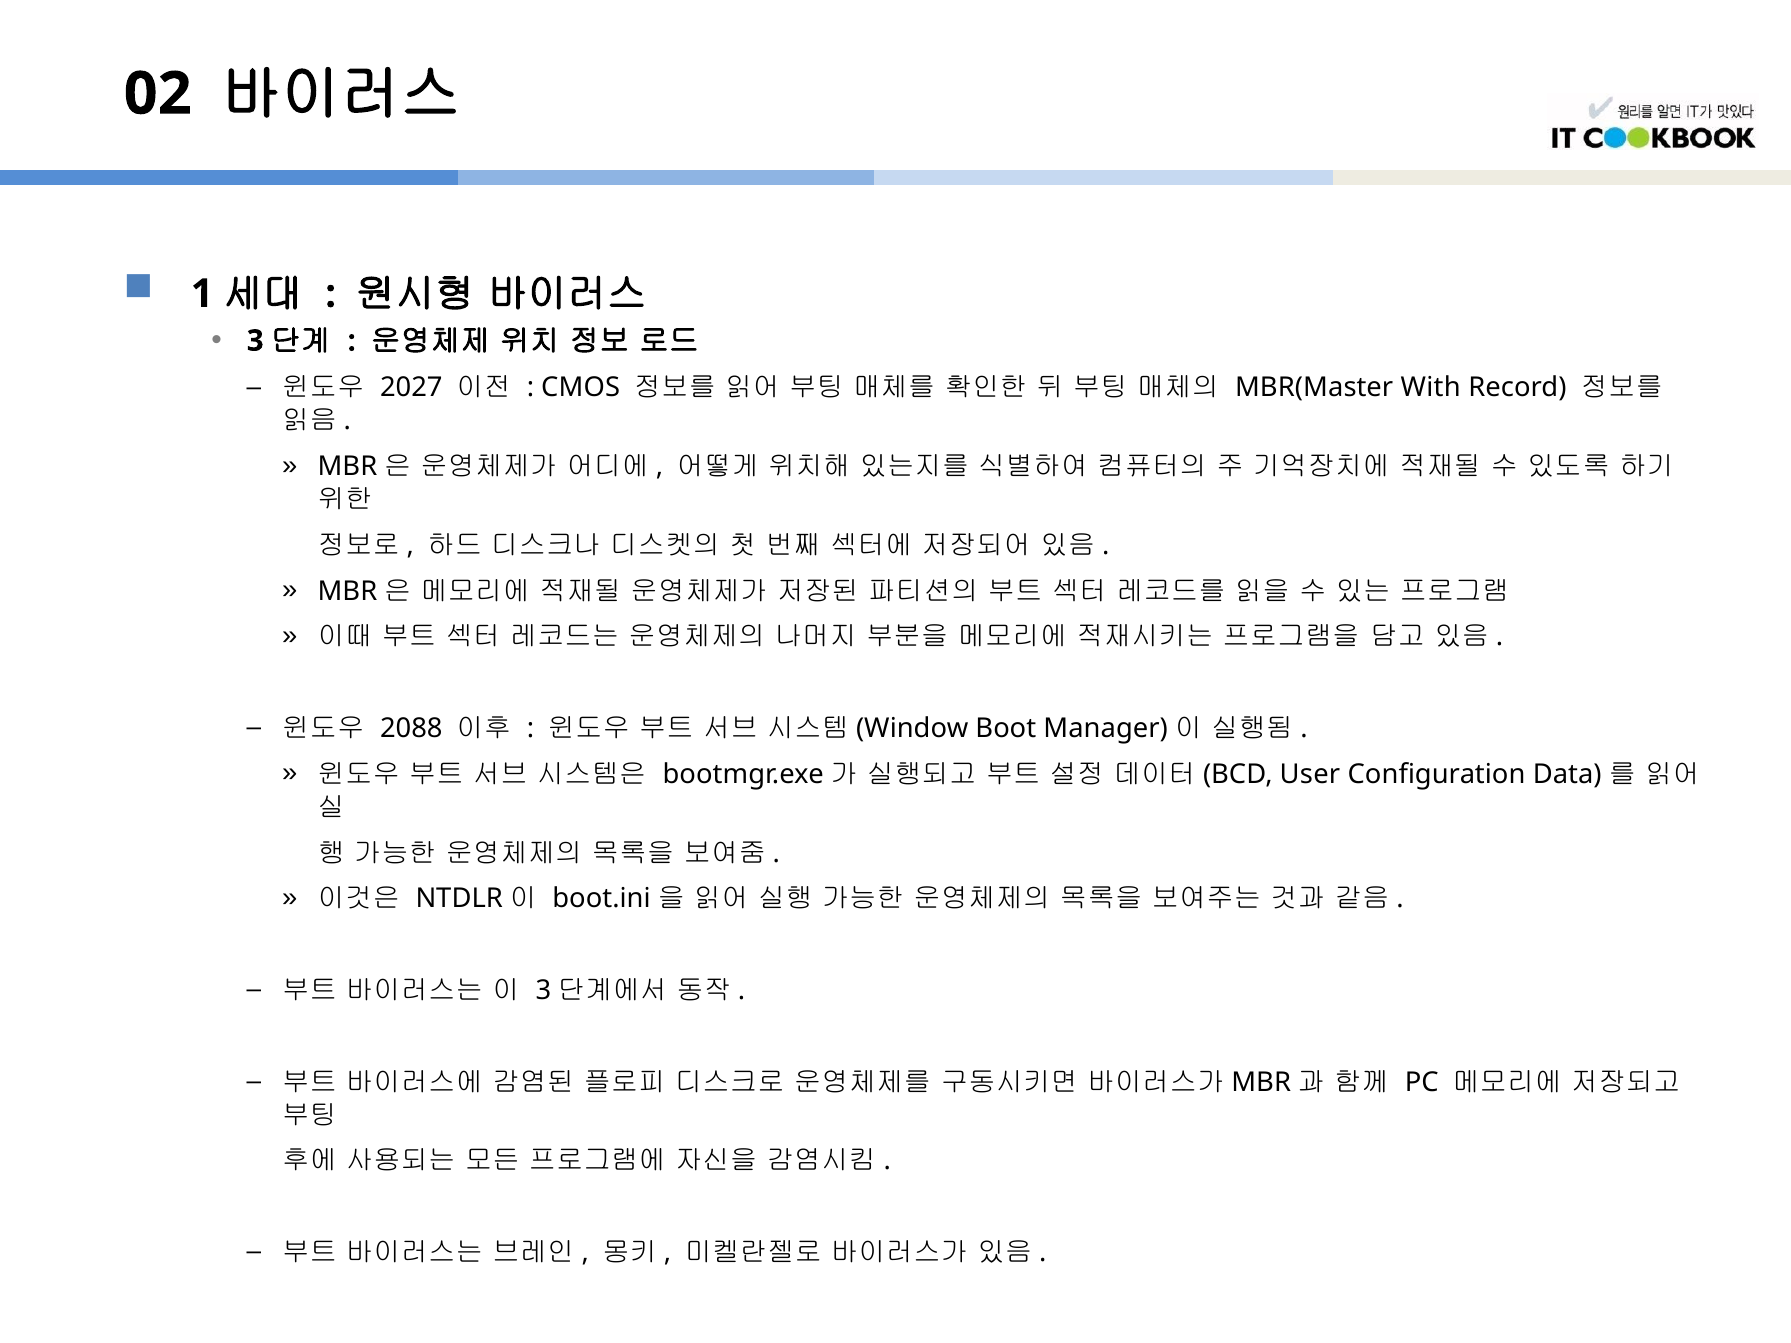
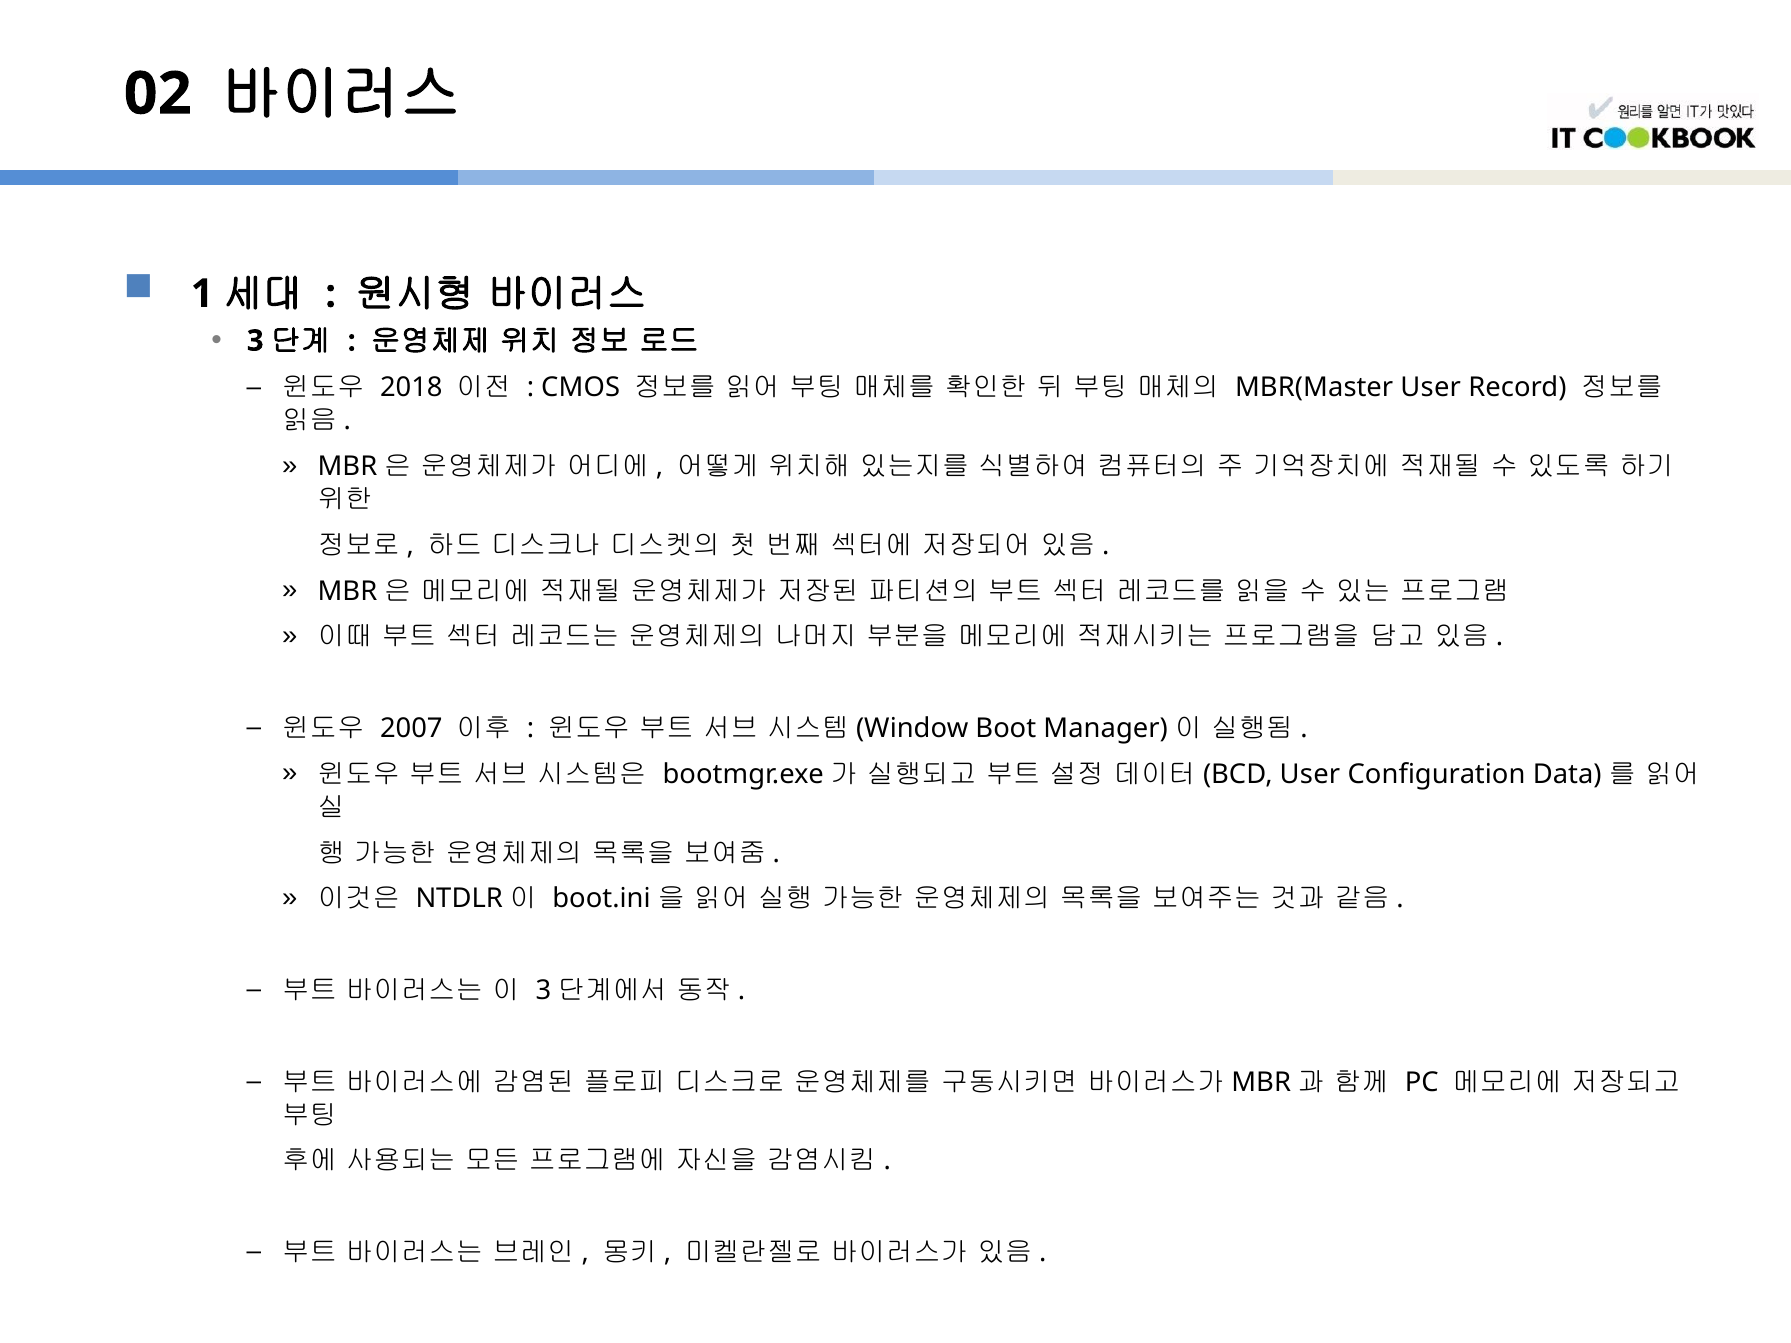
2027: 2027 -> 2018 (411, 388)
MBR(Master With: With -> User (1431, 388)
2088: 2088 -> 2007 (411, 729)
